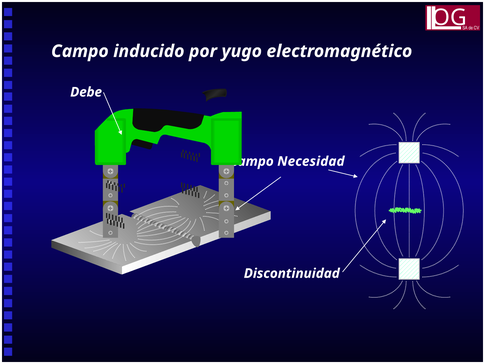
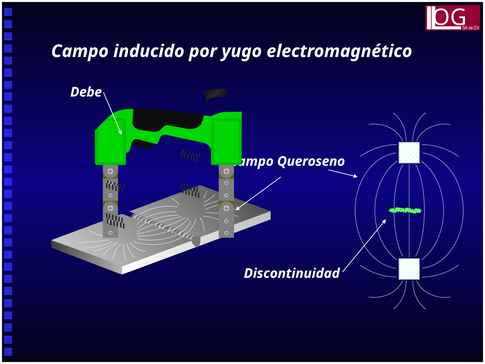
Necesidad: Necesidad -> Queroseno (311, 161)
